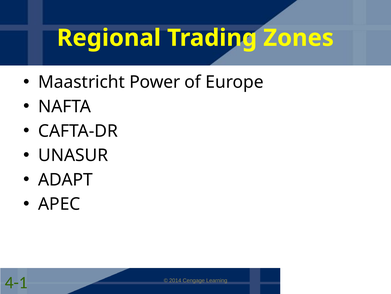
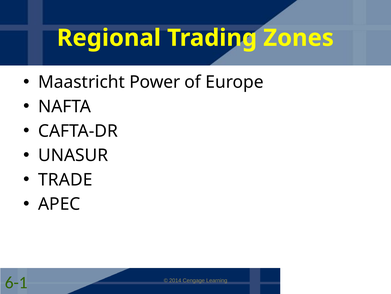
ADAPT: ADAPT -> TRADE (65, 179)
4-1: 4-1 -> 6-1 (16, 282)
